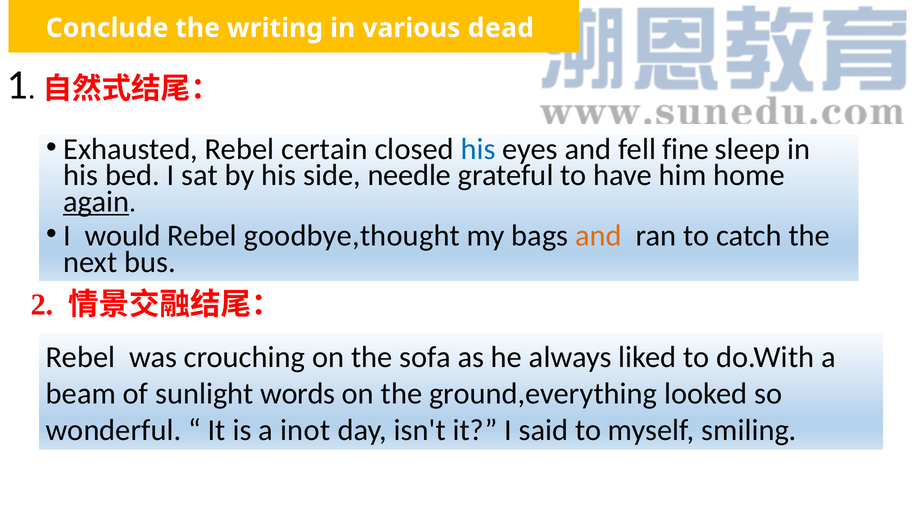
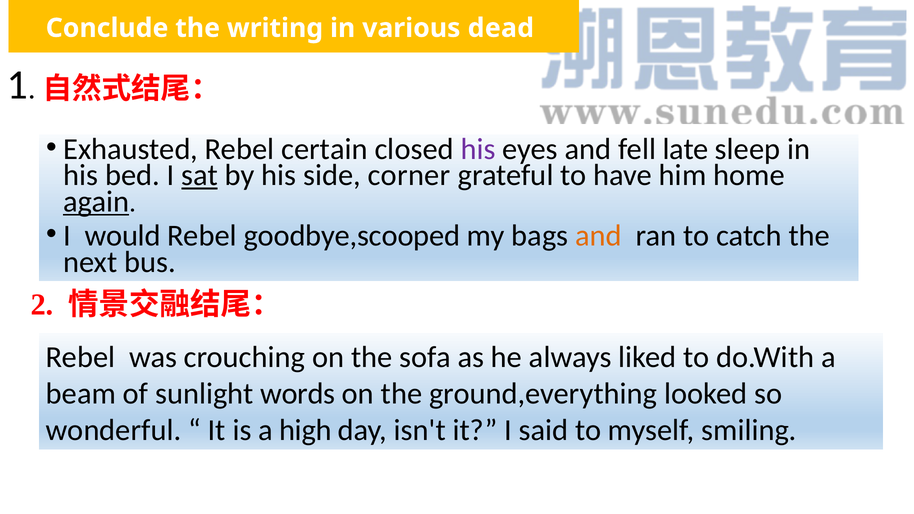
his colour: blue -> purple (478, 149)
fine: fine -> late (686, 149)
sat underline: none -> present (200, 175)
needle: needle -> corner (409, 175)
goodbye,thought: goodbye,thought -> goodbye,scooped (352, 236)
inot: inot -> high (305, 430)
